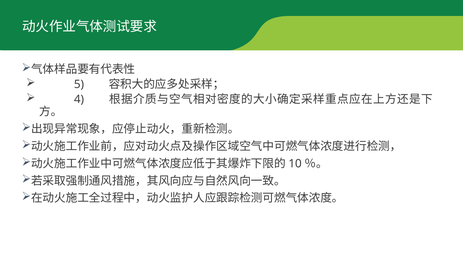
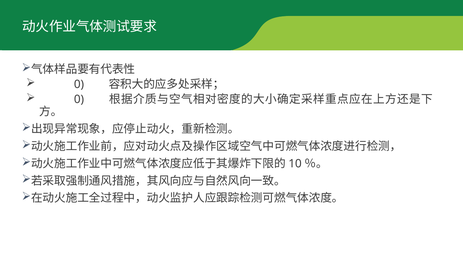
5: 5 -> 0 (79, 84)
4: 4 -> 0 (79, 99)
